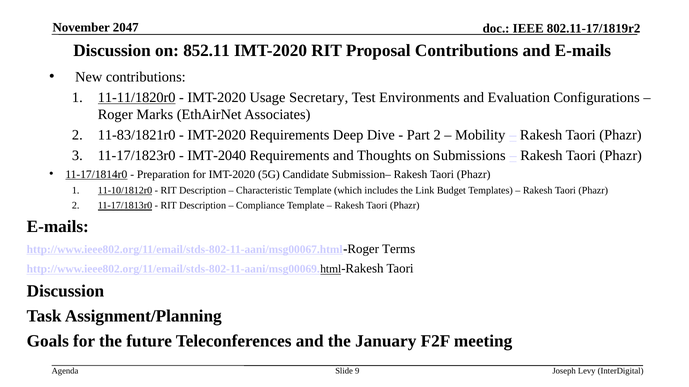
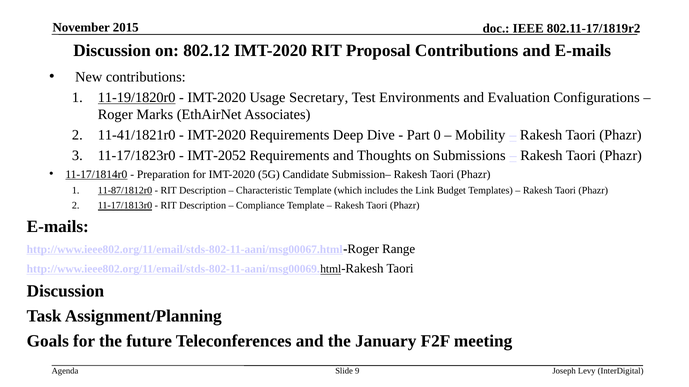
2047: 2047 -> 2015 (126, 27)
852.11: 852.11 -> 802.12 (207, 51)
11-11/1820r0: 11-11/1820r0 -> 11-19/1820r0 (137, 97)
11-83/1821r0: 11-83/1821r0 -> 11-41/1821r0 (137, 135)
Part 2: 2 -> 0 (437, 135)
IMT-2040: IMT-2040 -> IMT-2052 (217, 156)
11-10/1812r0: 11-10/1812r0 -> 11-87/1812r0 (125, 191)
Terms: Terms -> Range (399, 249)
